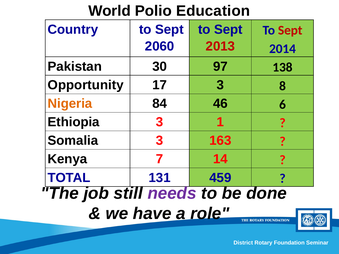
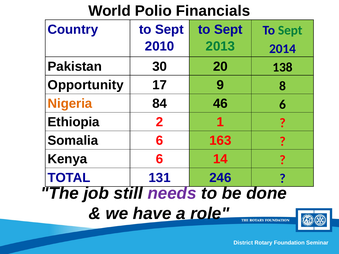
Education: Education -> Financials (213, 11)
Sept colour: red -> green (290, 30)
2060: 2060 -> 2010 (160, 46)
2013 colour: red -> green (220, 46)
97: 97 -> 20 (220, 67)
17 3: 3 -> 9 (220, 85)
Ethiopia 3: 3 -> 2 (160, 122)
Somalia 3: 3 -> 6 (160, 141)
Kenya 7: 7 -> 6 (160, 159)
459: 459 -> 246 (220, 178)
